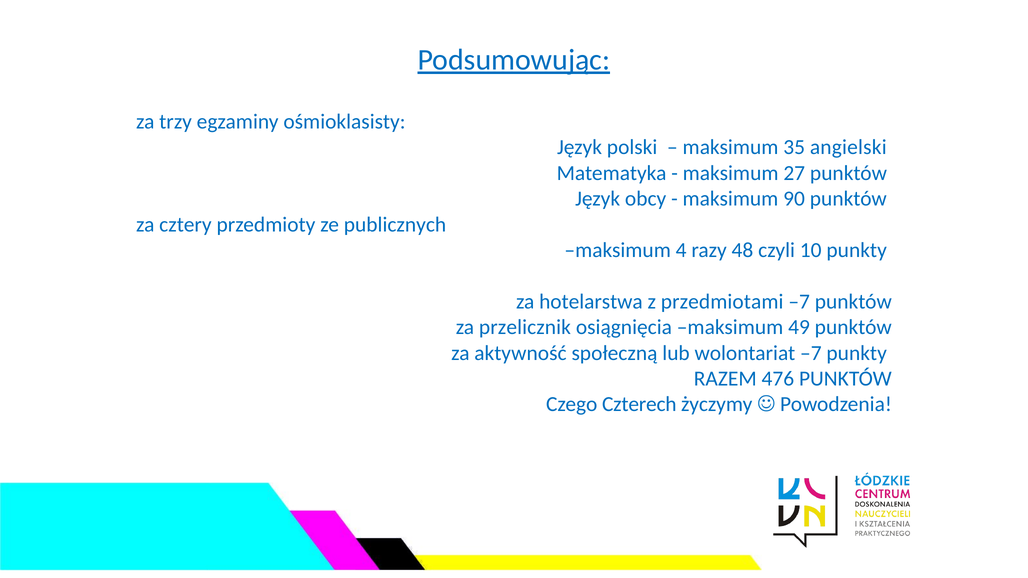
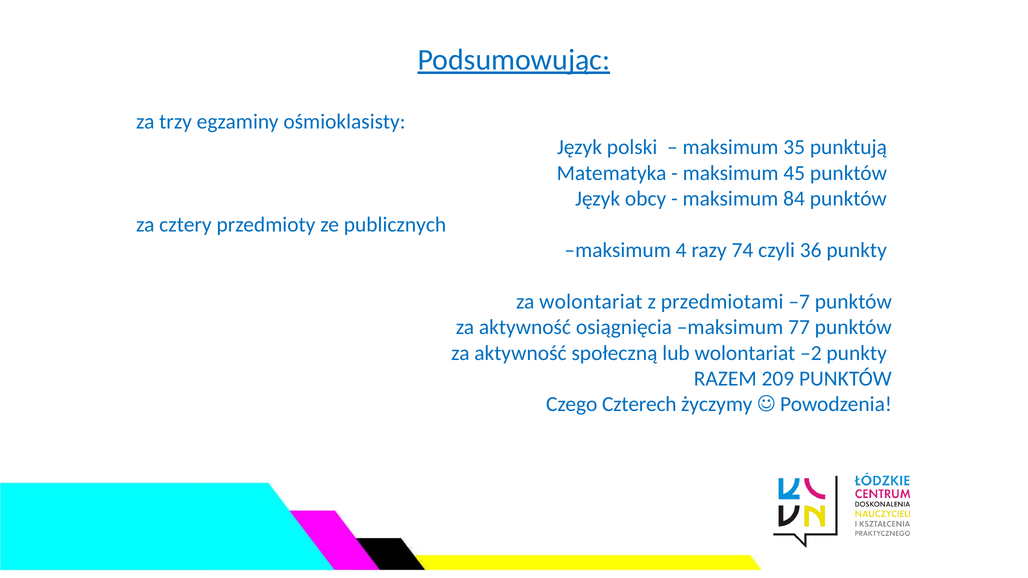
angielski: angielski -> punktują (848, 147)
27: 27 -> 45 (794, 173)
90: 90 -> 84 (794, 199)
48: 48 -> 74 (742, 250)
10: 10 -> 36 (811, 250)
za hotelarstwa: hotelarstwa -> wolontariat (591, 302)
przelicznik: przelicznik -> aktywność (525, 327)
49: 49 -> 77 (799, 327)
wolontariat –7: –7 -> –2 (811, 353)
476: 476 -> 209 (778, 379)
